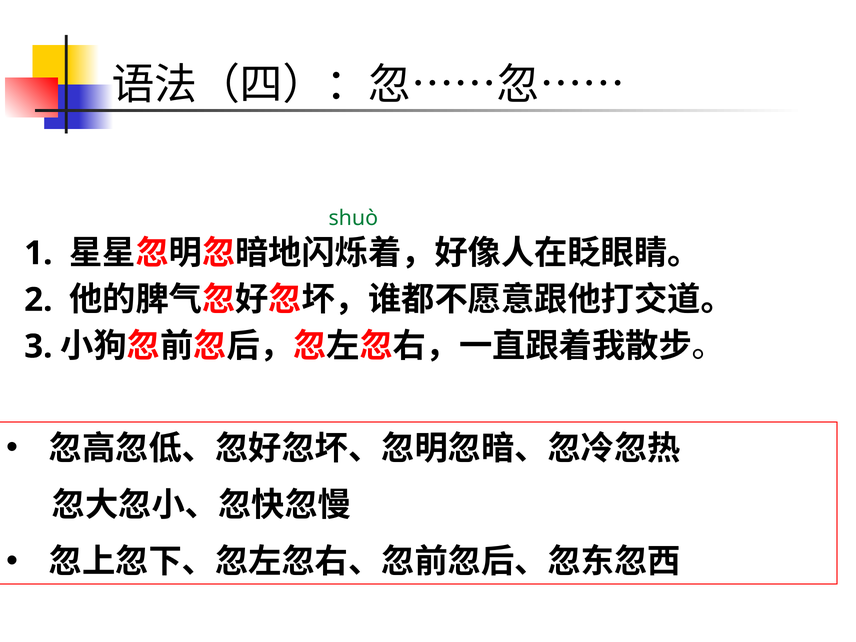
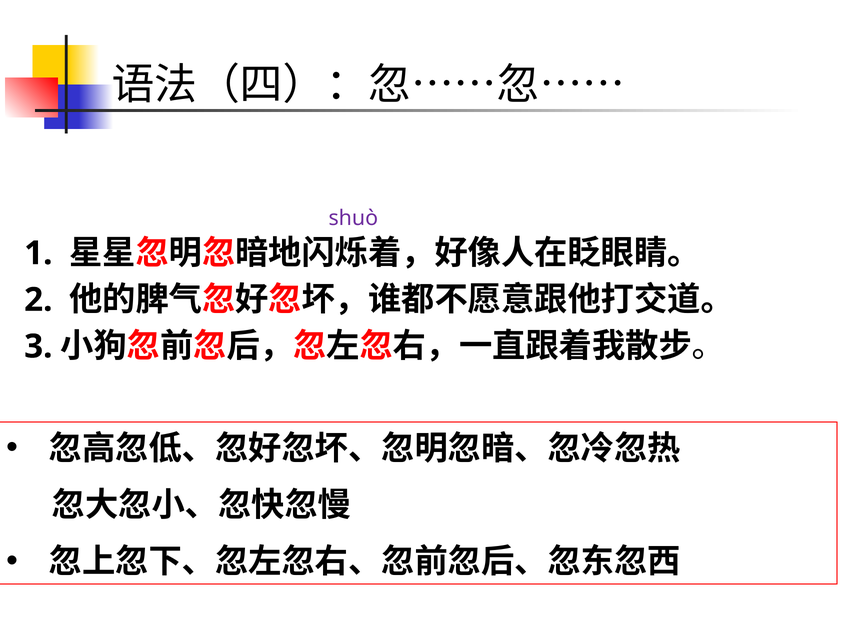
shuò colour: green -> purple (353, 218)
